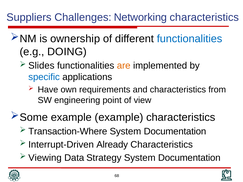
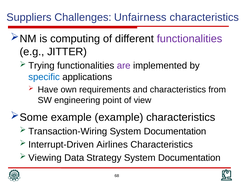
Networking: Networking -> Unfairness (140, 17)
ownership: ownership -> computing (75, 39)
functionalities colour: blue -> purple (190, 39)
DOING: DOING -> JITTER (67, 52)
Slides: Slides -> Trying (41, 66)
are colour: orange -> purple (124, 66)
Transaction-Where: Transaction-Where -> Transaction-Wiring (68, 131)
Already: Already -> Airlines (112, 145)
